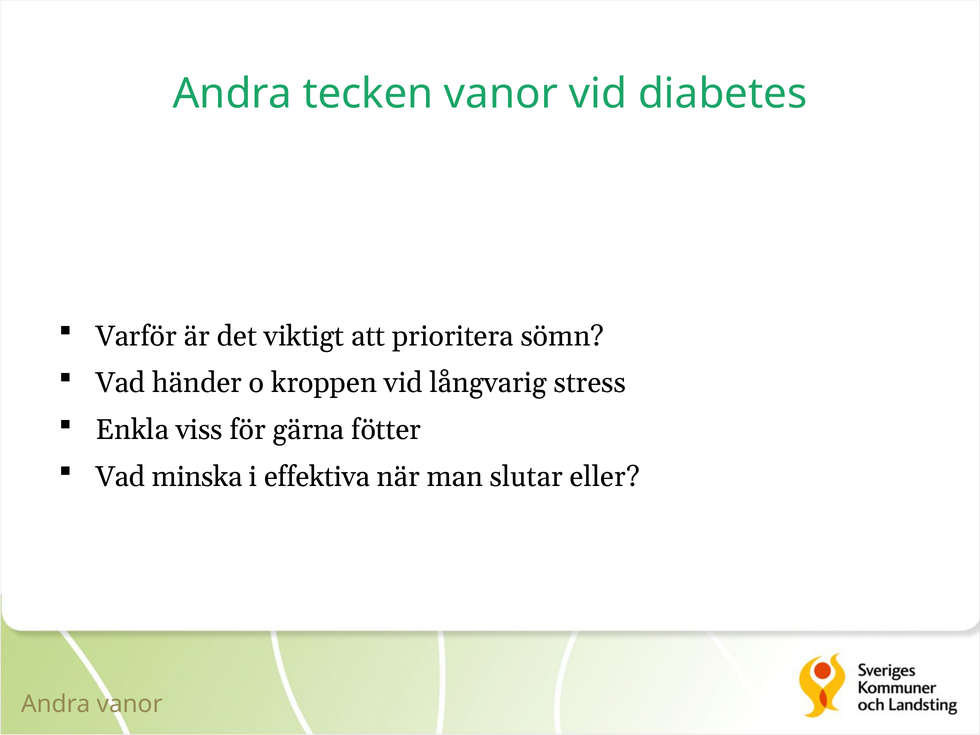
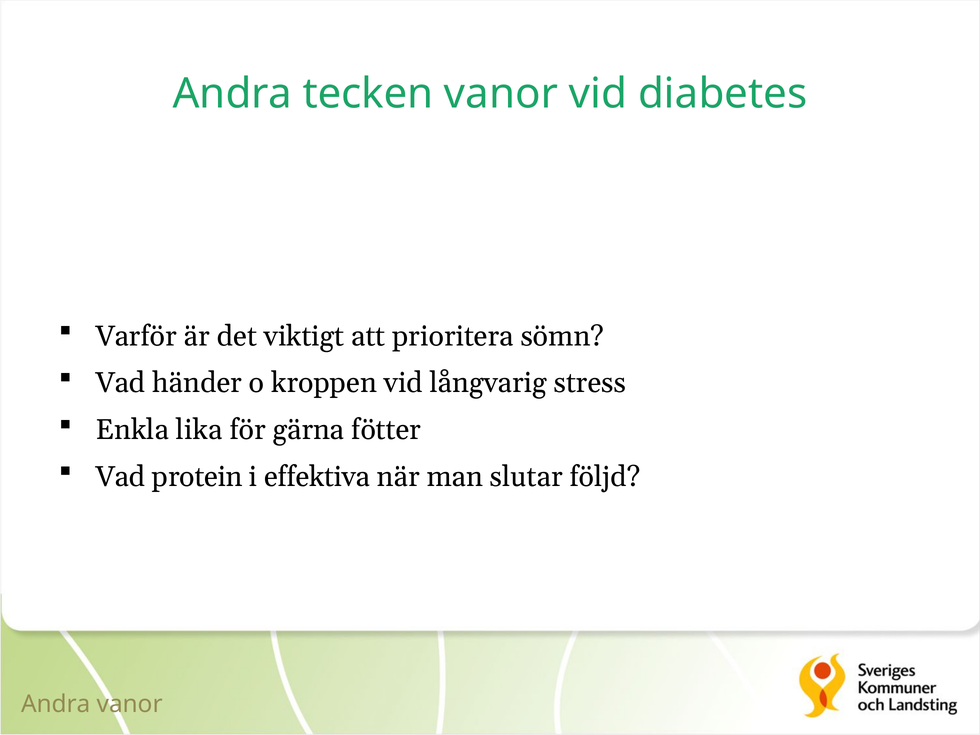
viss: viss -> lika (199, 430)
minska: minska -> protein (197, 477)
eller: eller -> följd (605, 477)
